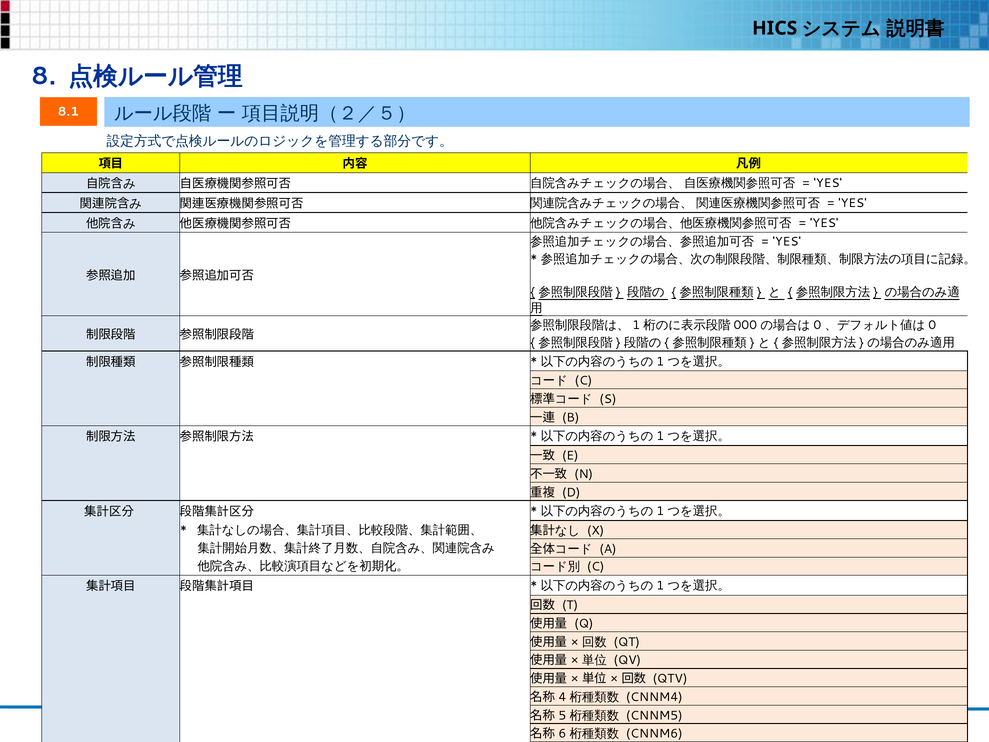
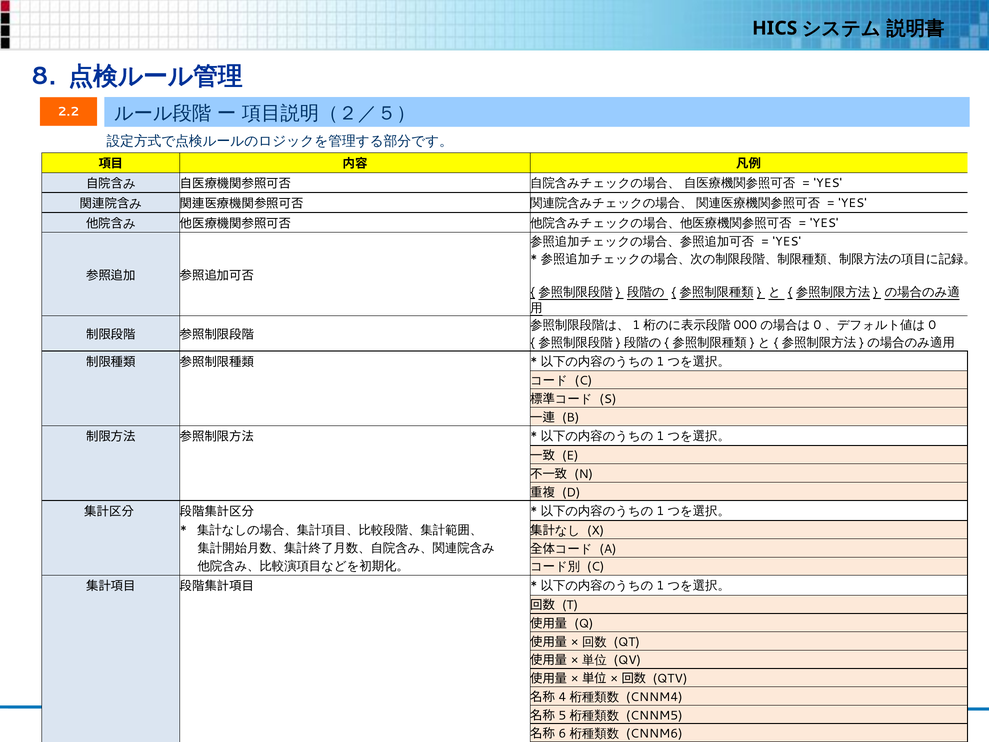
8.1: 8.1 -> 2.2 (68, 112)
